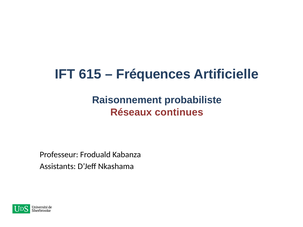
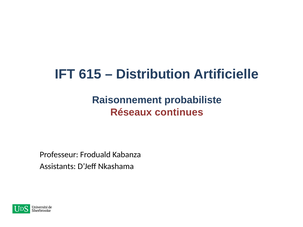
Fréquences: Fréquences -> Distribution (153, 74)
